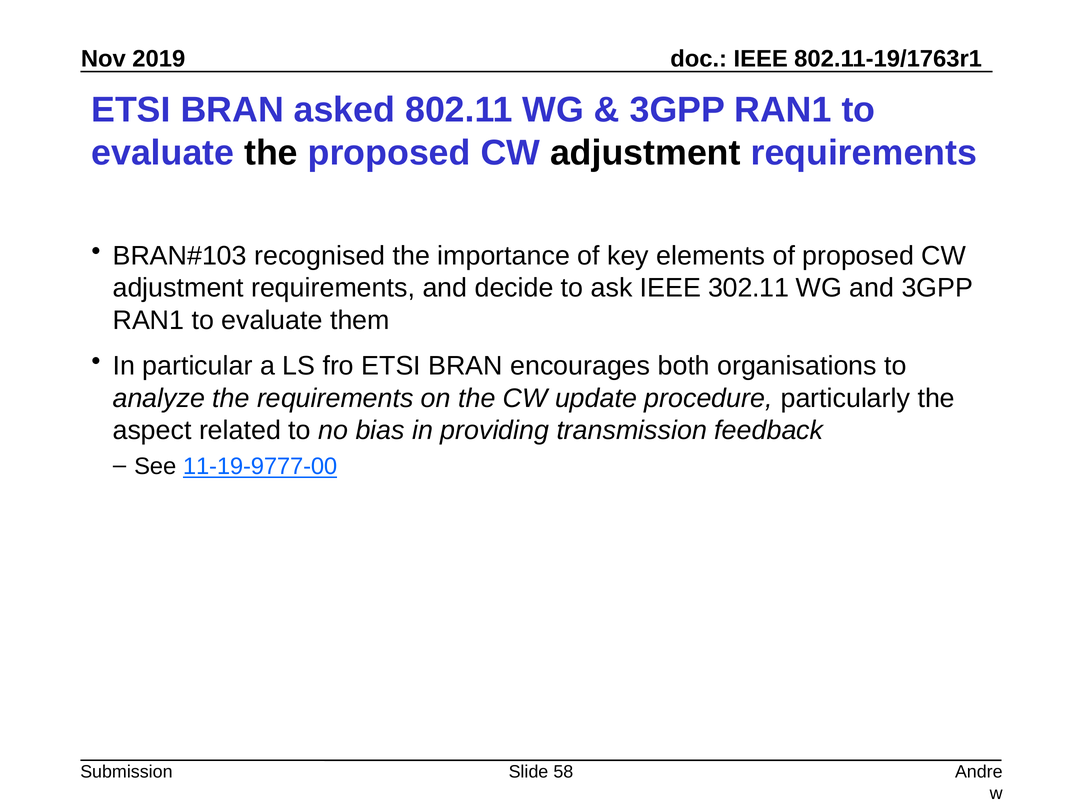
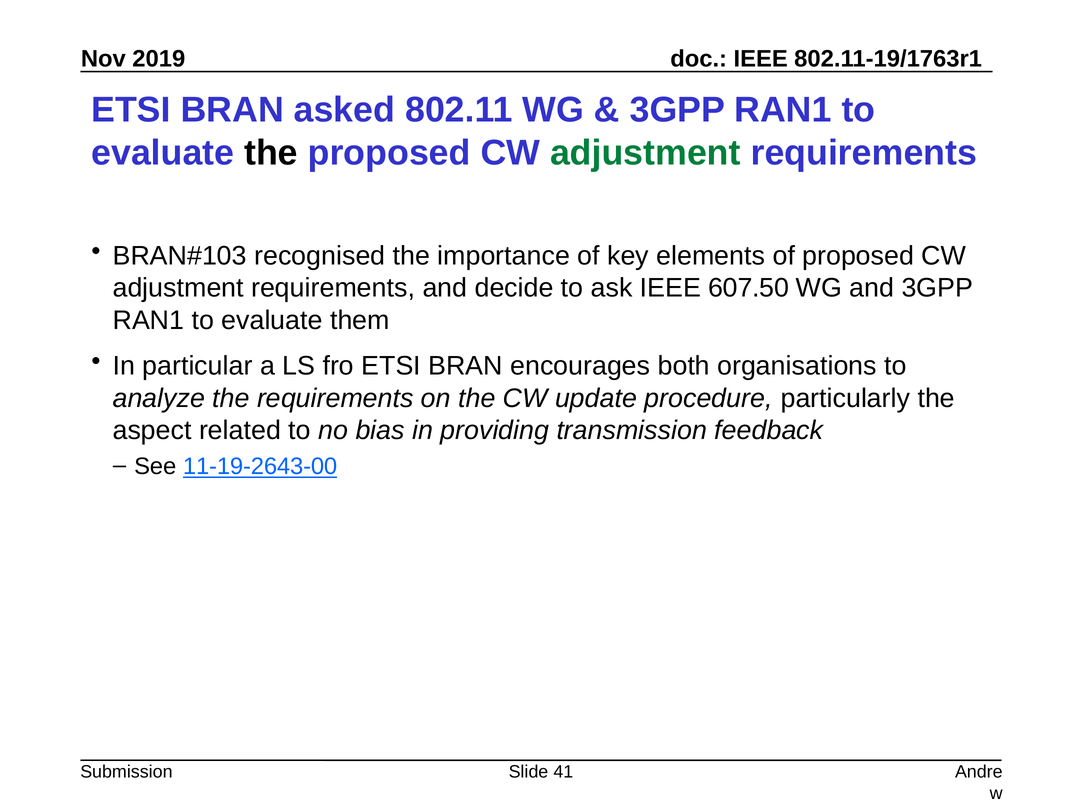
adjustment colour: black -> green (645, 153)
302.11: 302.11 -> 607.50 (749, 288)
11-19-9777-00: 11-19-9777-00 -> 11-19-2643-00 (260, 466)
58: 58 -> 41 (563, 772)
